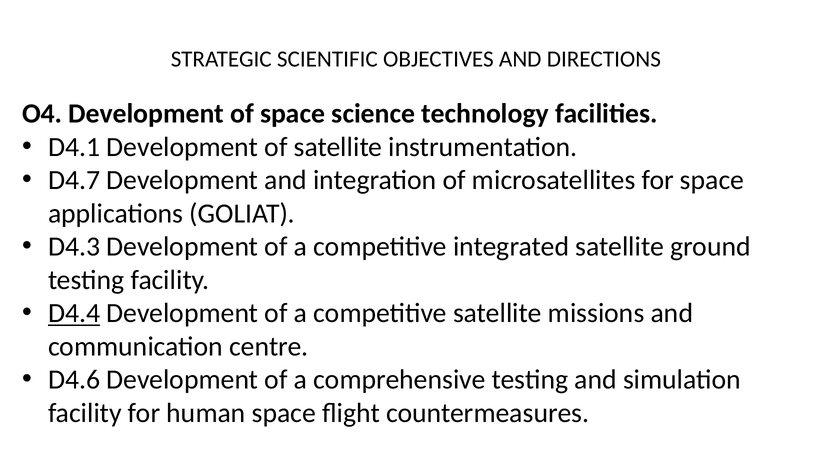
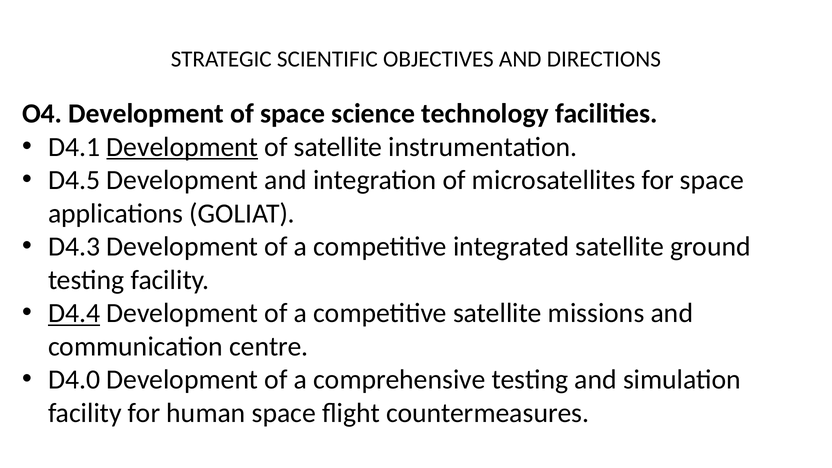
Development underline: none -> present (182, 147)
D4.7: D4.7 -> D4.5 (74, 180)
D4.6: D4.6 -> D4.0 (74, 380)
